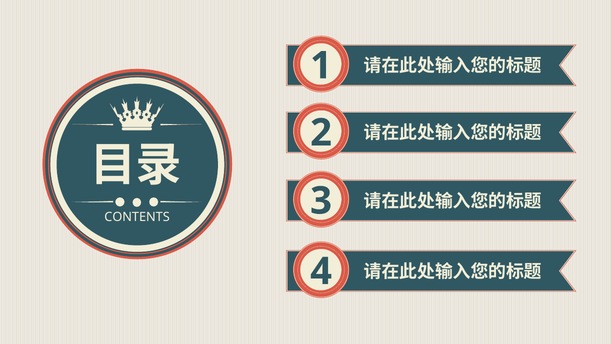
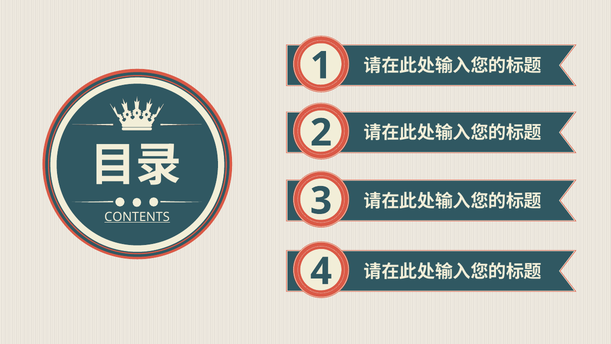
CONTENTS underline: none -> present (137, 217)
